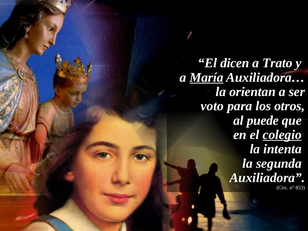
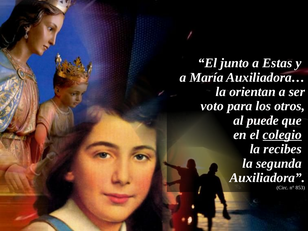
dicen: dicen -> junto (235, 63)
Trato: Trato -> Estas (277, 63)
María underline: present -> none (207, 77)
intenta: intenta -> recibes (283, 149)
